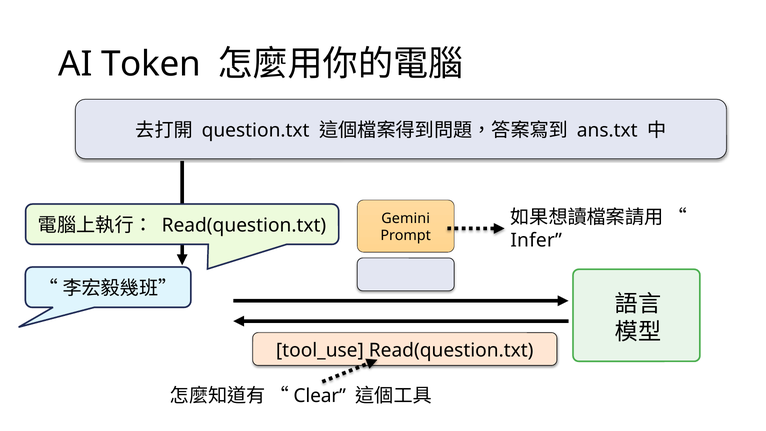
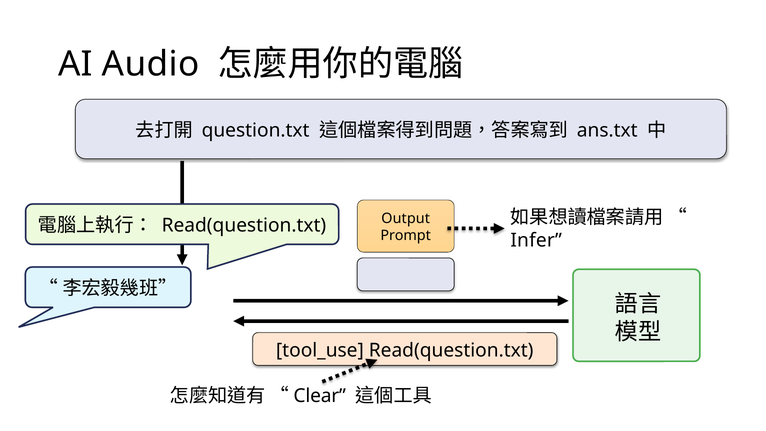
Token: Token -> Audio (151, 64)
Gemini: Gemini -> Output (406, 218)
